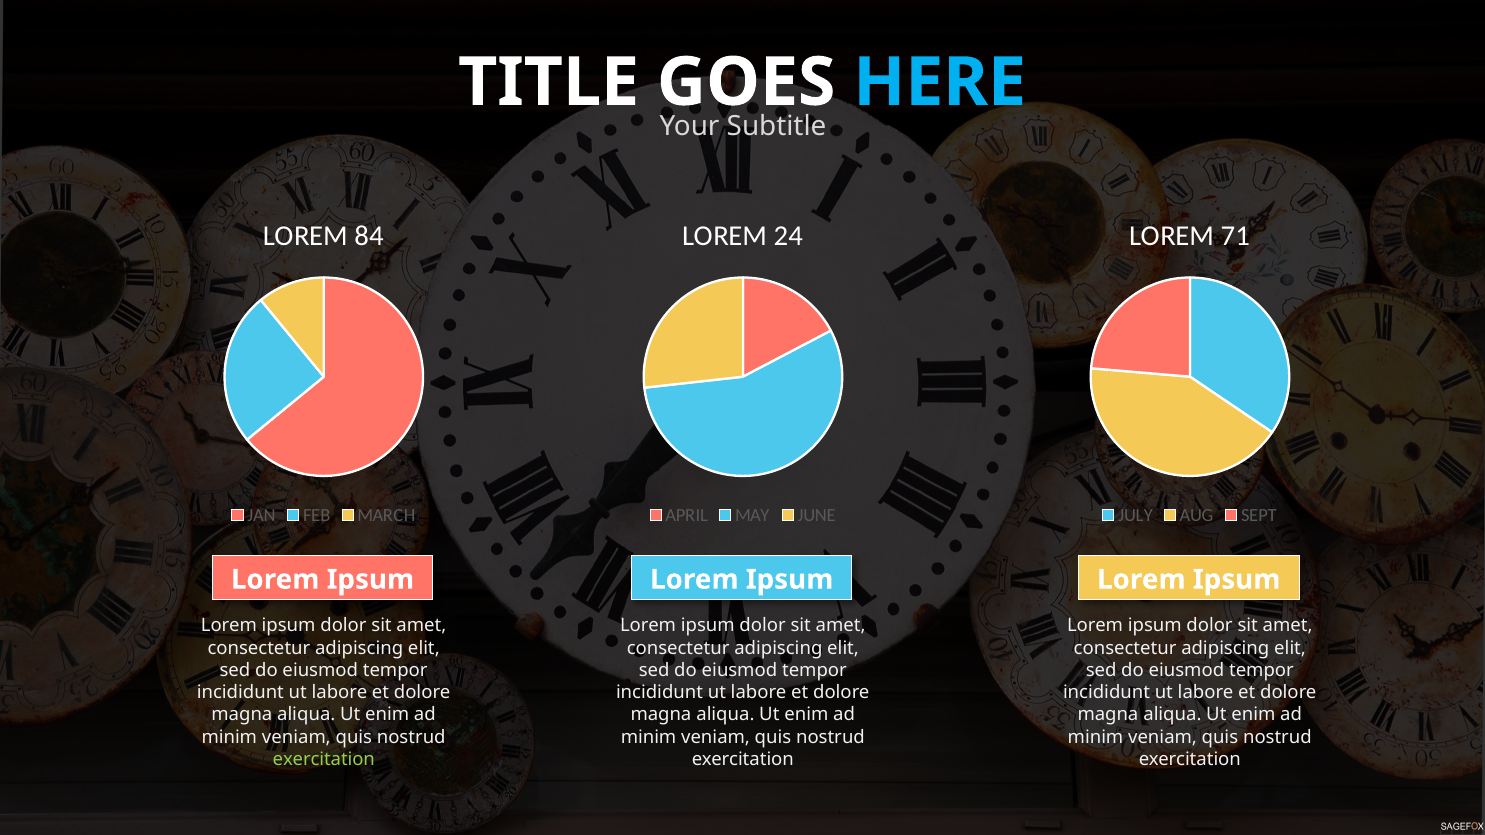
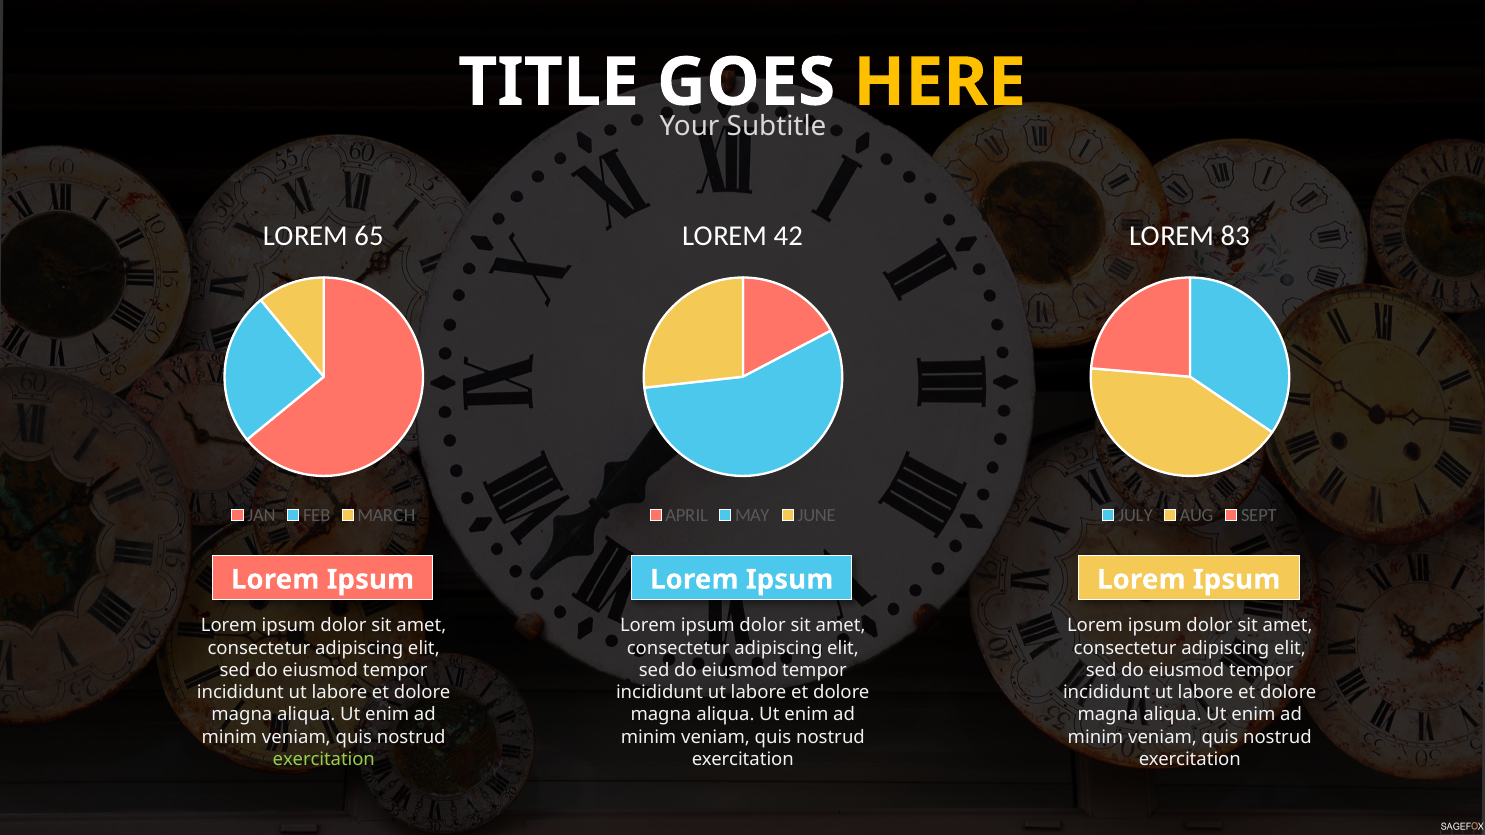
HERE colour: light blue -> yellow (940, 82)
84: 84 -> 65 (369, 236)
24: 24 -> 42 (788, 236)
71: 71 -> 83 (1235, 236)
